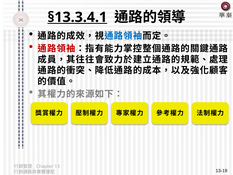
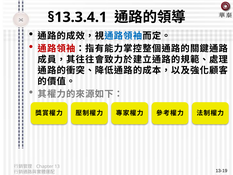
§13.3.4.1 underline: present -> none (77, 17)
